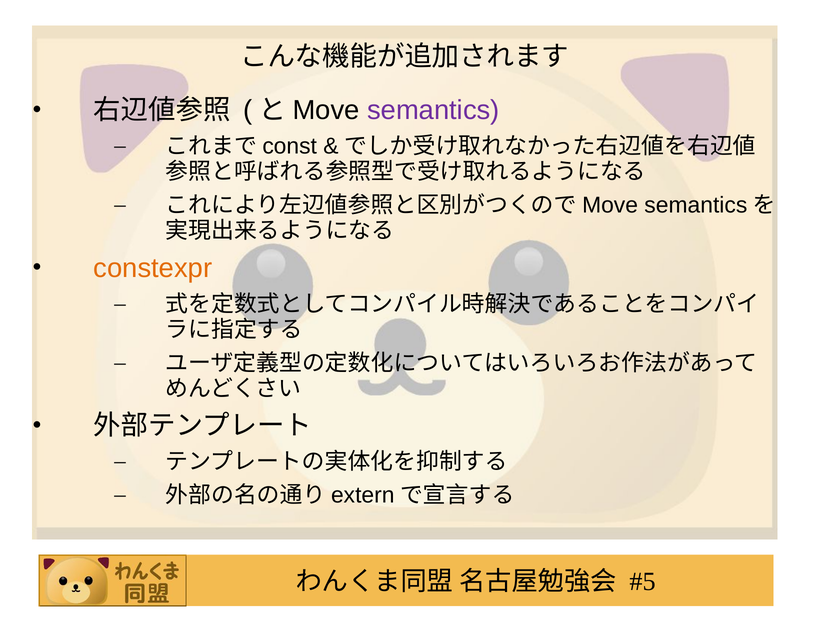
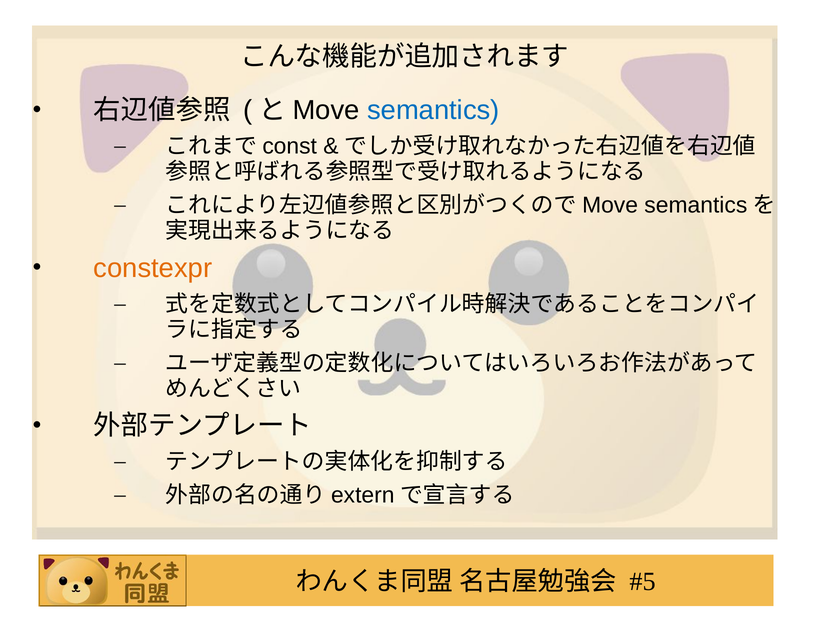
semantics colour: purple -> blue (433, 110)
